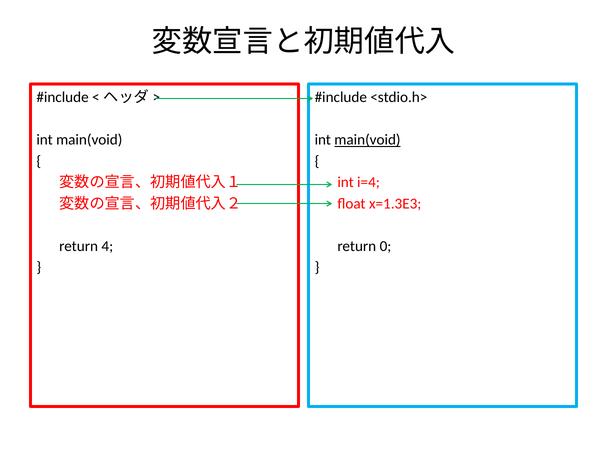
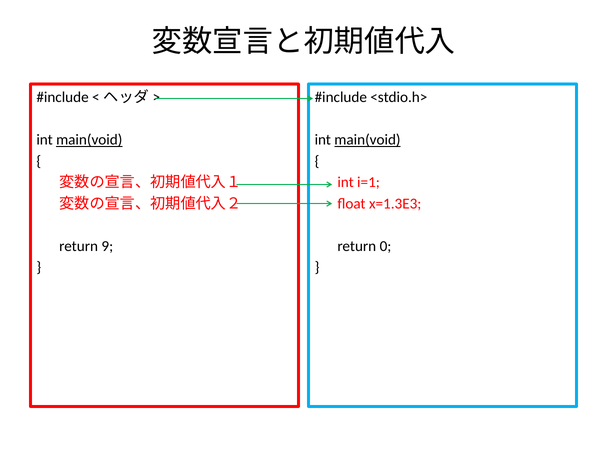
main(void underline: none -> present (89, 140)
i=4: i=4 -> i=1 (369, 182)
4: 4 -> 9 (107, 246)
